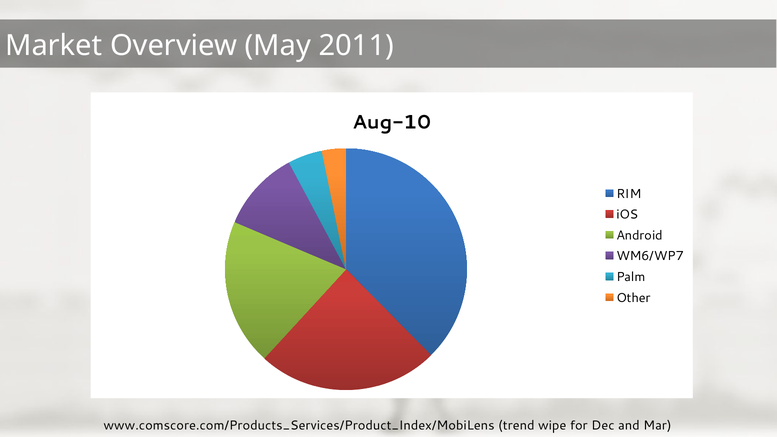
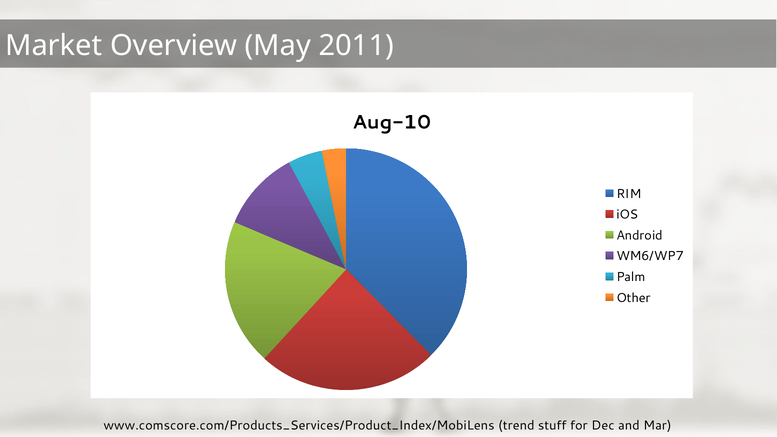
wipe: wipe -> stuff (552, 426)
